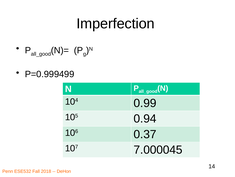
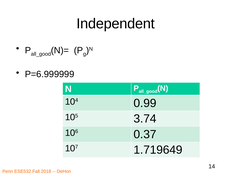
Imperfection: Imperfection -> Independent (116, 24)
P=0.999499: P=0.999499 -> P=6.999999 (50, 74)
0.94: 0.94 -> 3.74 (145, 118)
7.000045: 7.000045 -> 1.719649 (158, 149)
